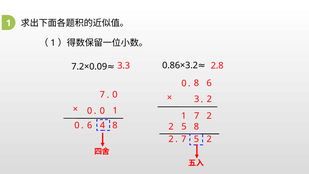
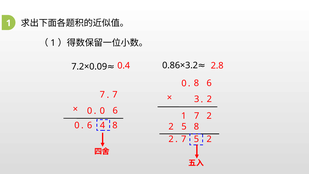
3.3: 3.3 -> 0.4 (124, 66)
7 0: 0 -> 7 (115, 95)
0 1: 1 -> 6 (115, 111)
